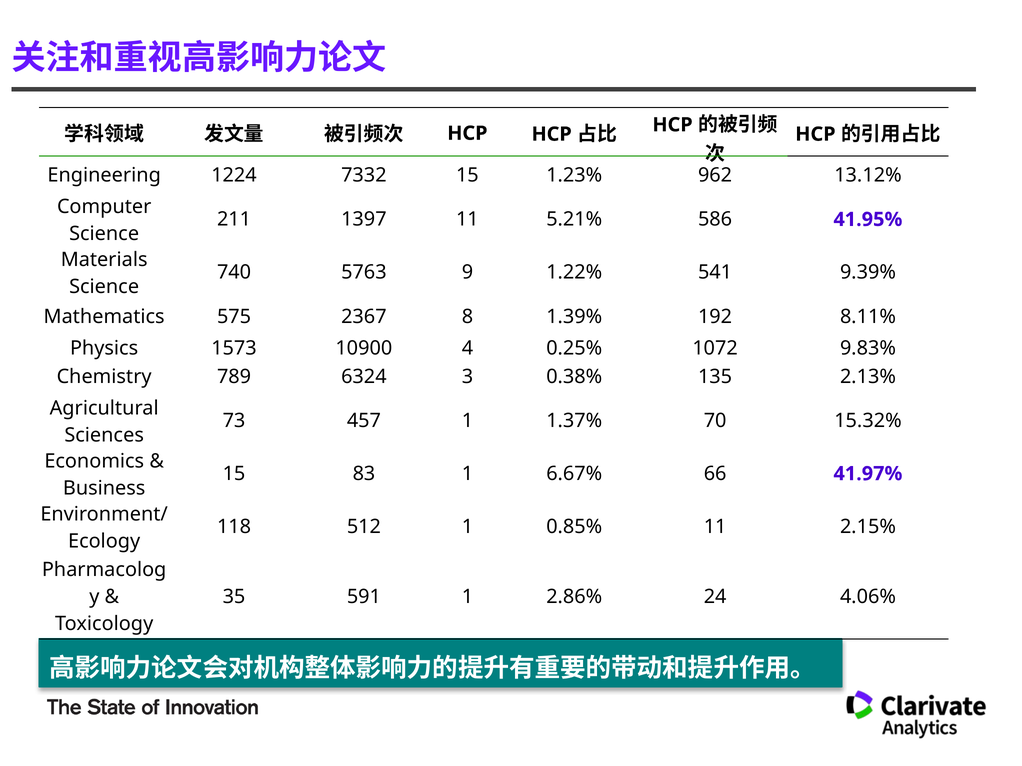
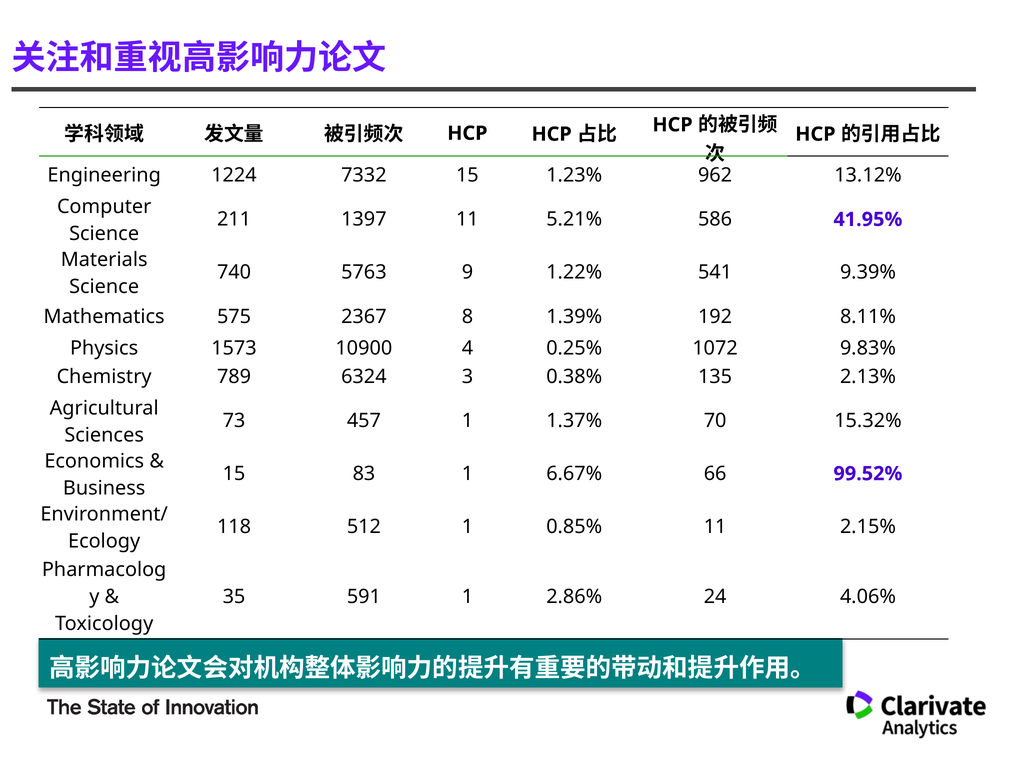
41.97%: 41.97% -> 99.52% (868, 474)
